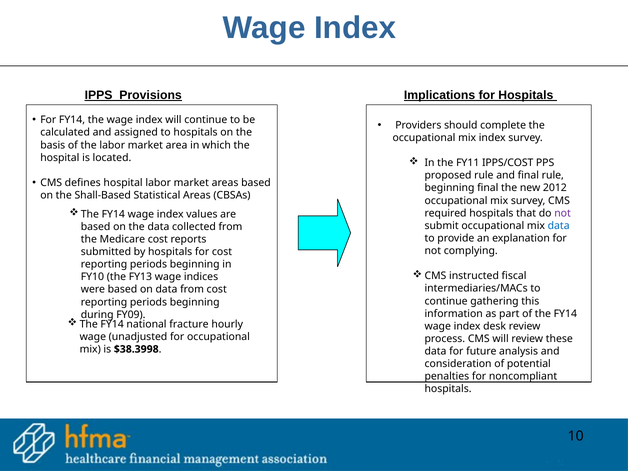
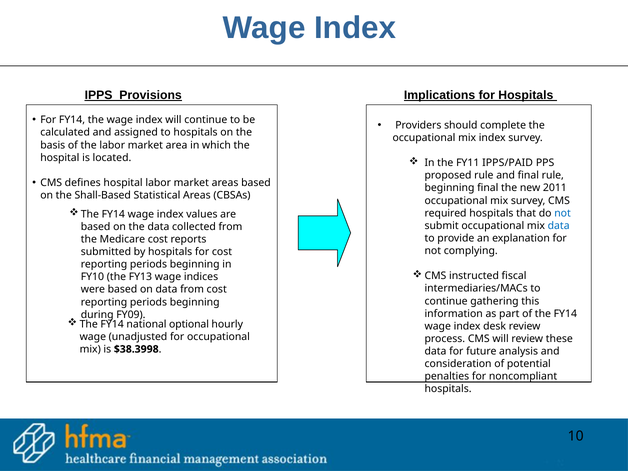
IPPS/COST: IPPS/COST -> IPPS/PAID (508, 163)
2012: 2012 -> 2011 (555, 188)
not colour: purple -> blue (563, 213)
fracture: fracture -> optional (189, 324)
